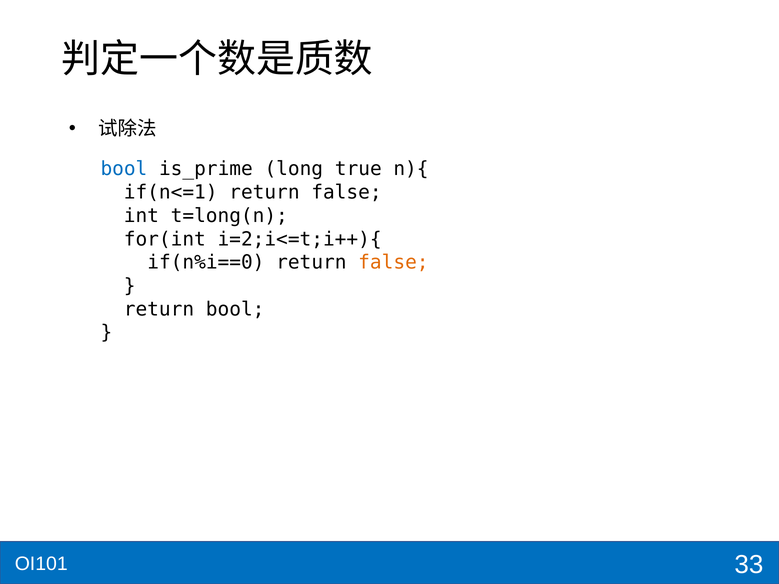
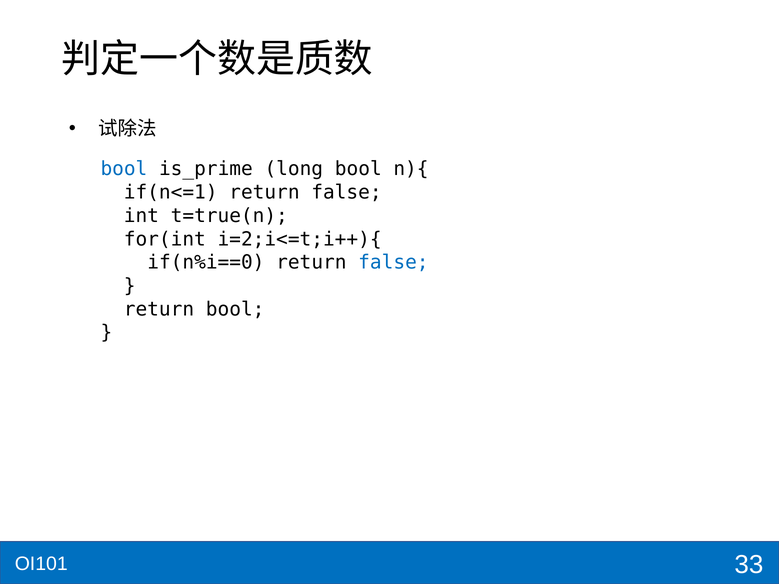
long true: true -> bool (358, 169)
t=long(n: t=long(n -> t=true(n (229, 216)
false colour: orange -> blue (393, 263)
